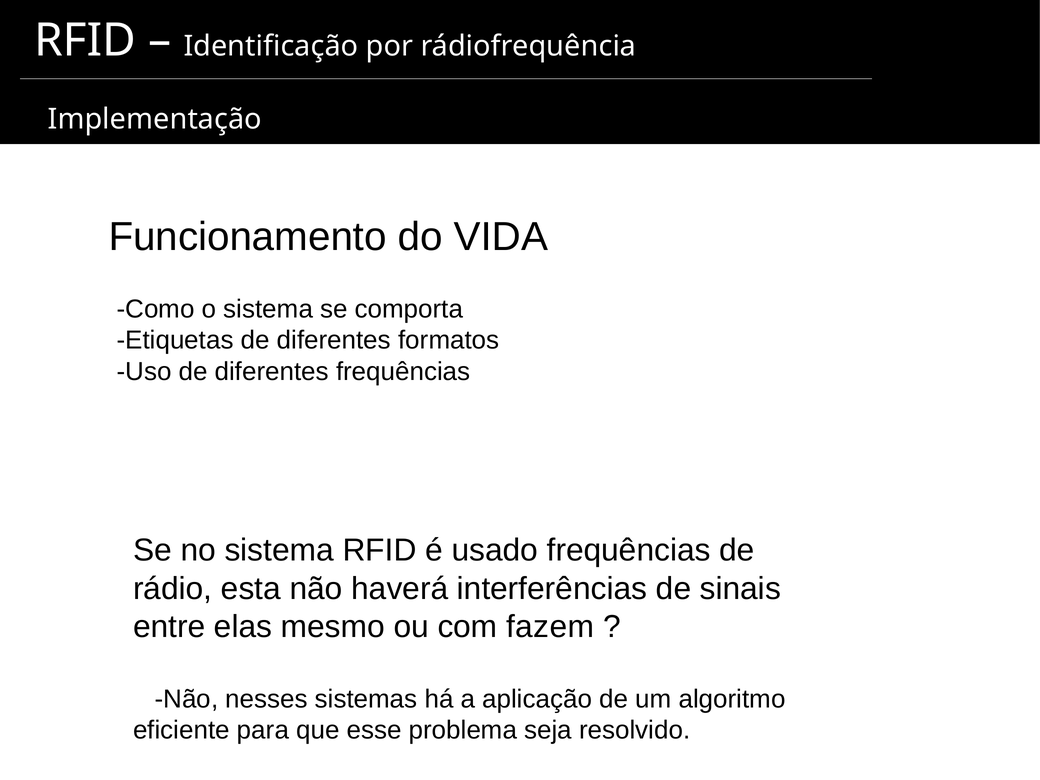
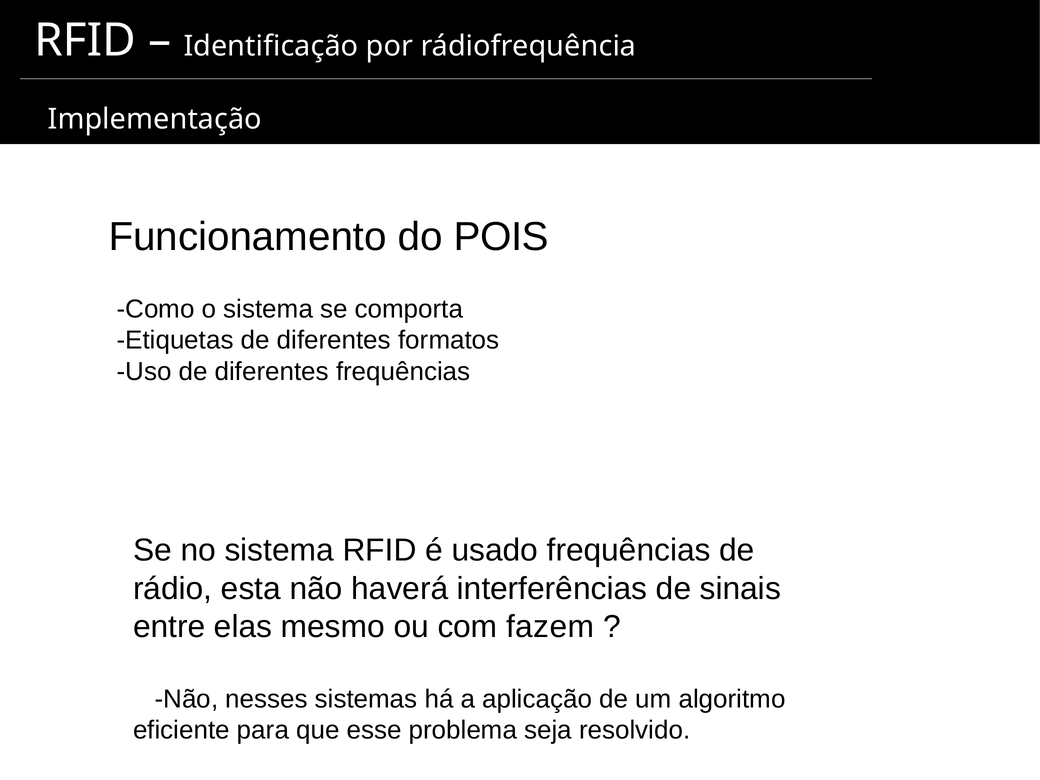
VIDA: VIDA -> POIS (501, 237)
